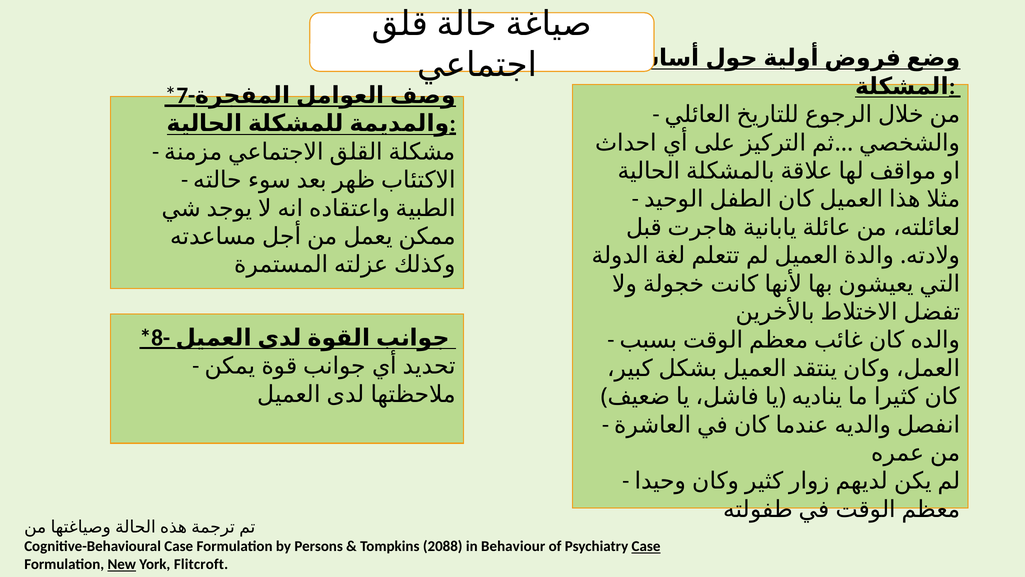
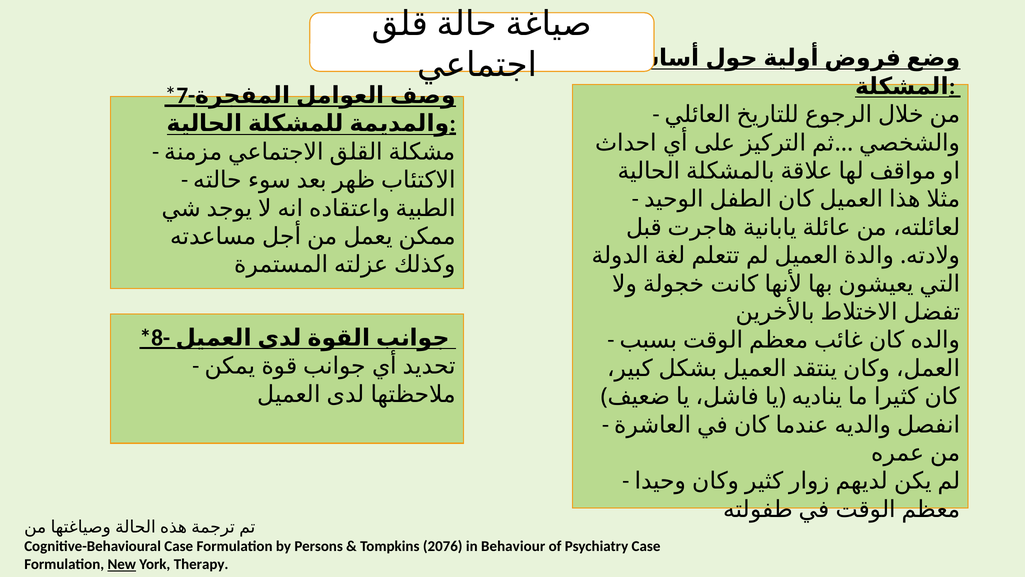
2088: 2088 -> 2076 (443, 546)
Case underline: present -> none (646, 546)
Flitcroft: Flitcroft -> Therapy (201, 564)
